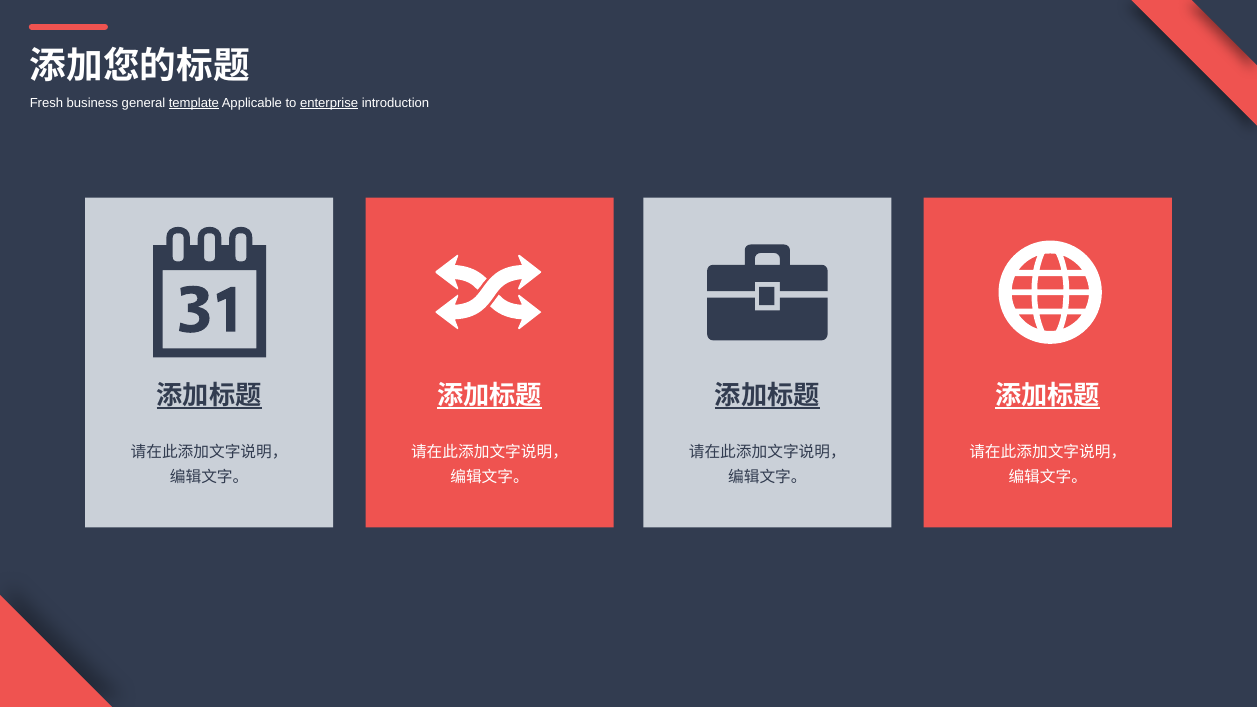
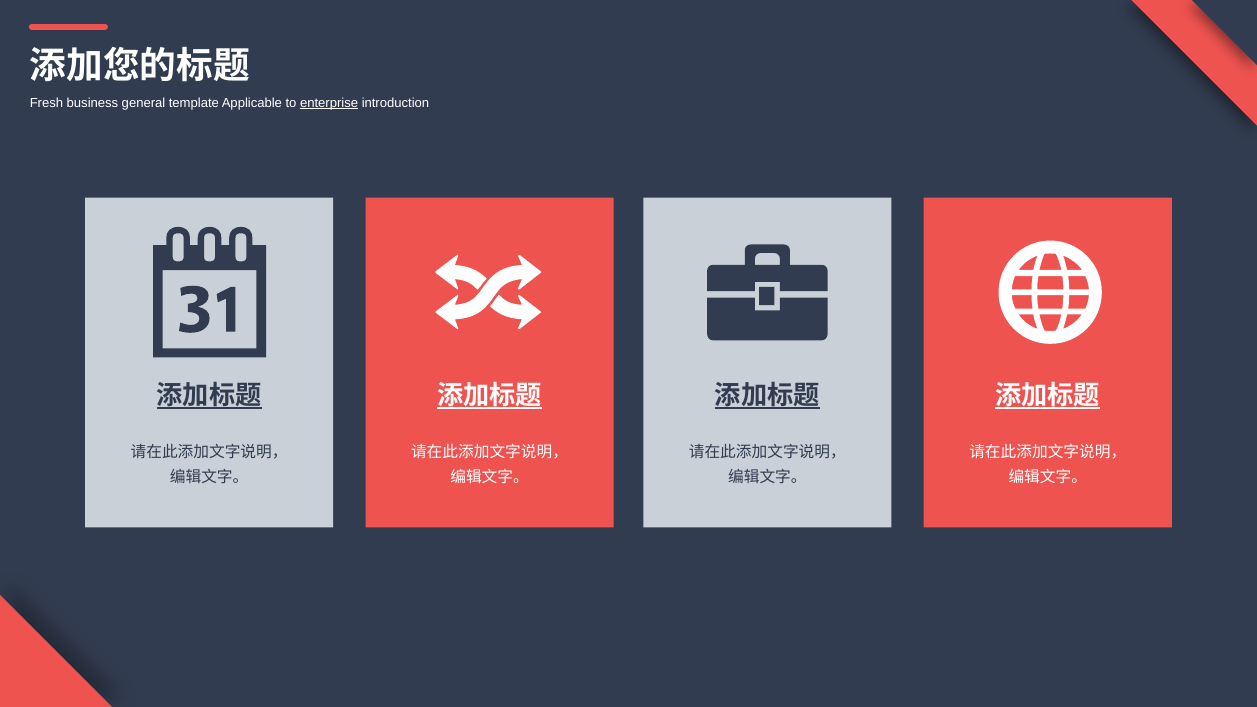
template underline: present -> none (194, 103)
